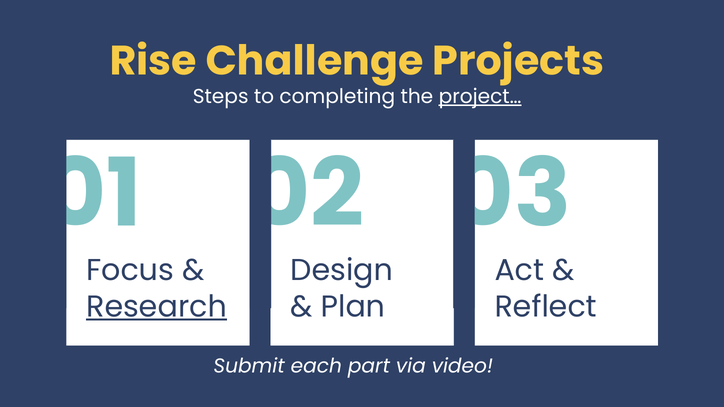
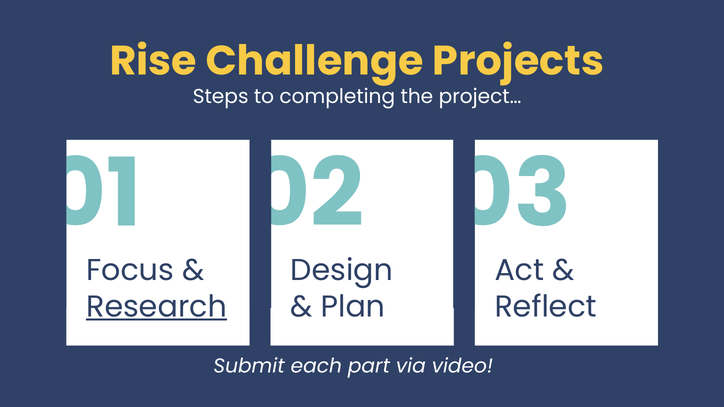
project… underline: present -> none (480, 97)
